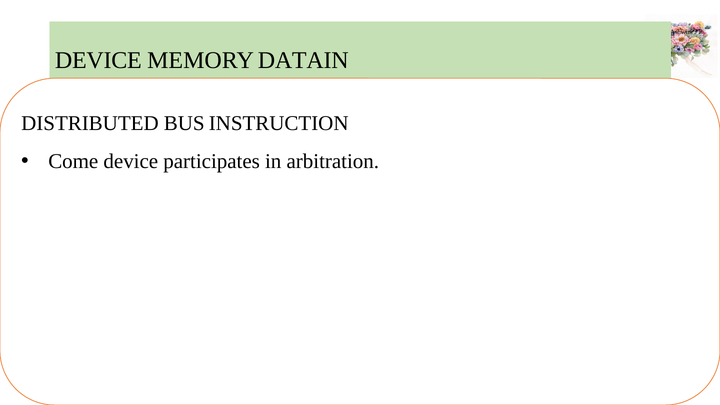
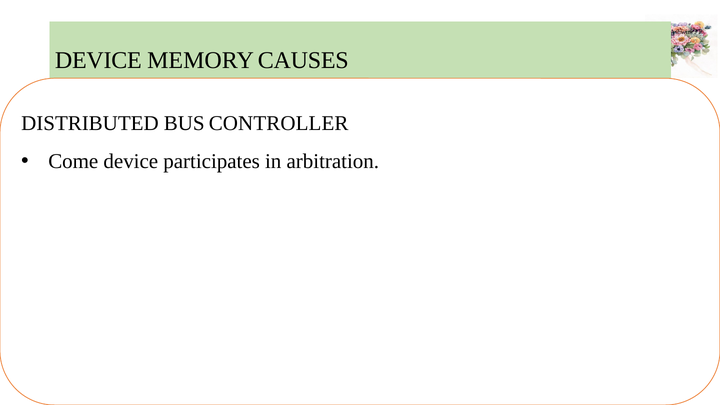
DATAIN: DATAIN -> CAUSES (303, 61)
INSTRUCTION: INSTRUCTION -> CONTROLLER (279, 124)
